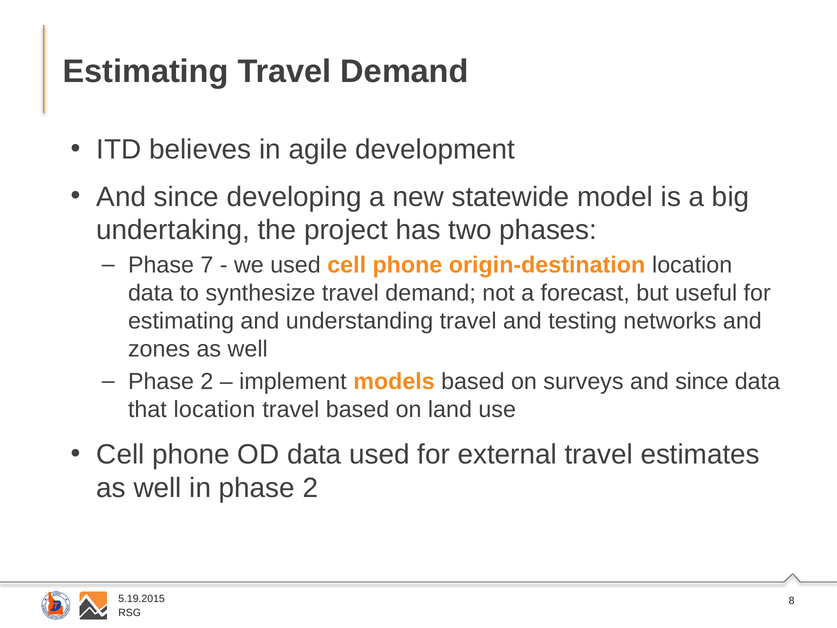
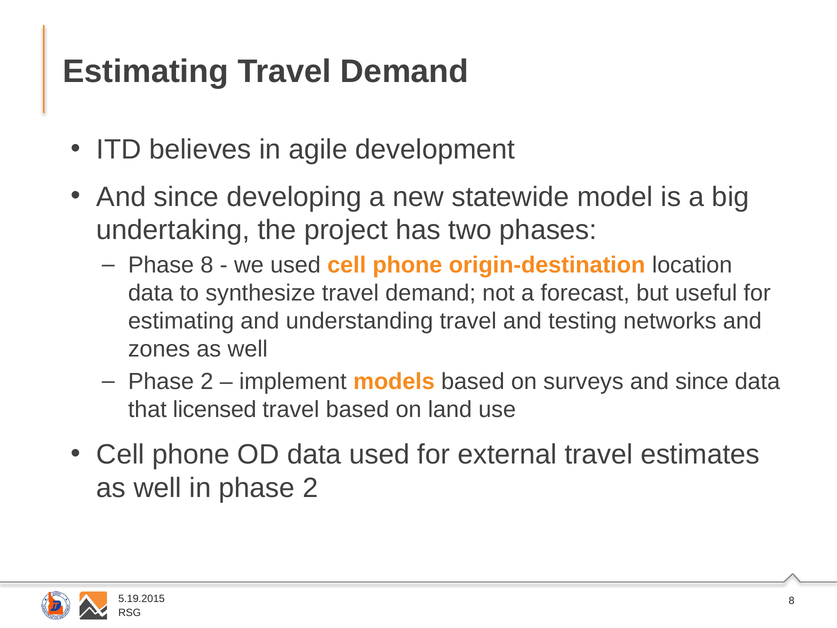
Phase 7: 7 -> 8 (207, 265)
that location: location -> licensed (215, 409)
